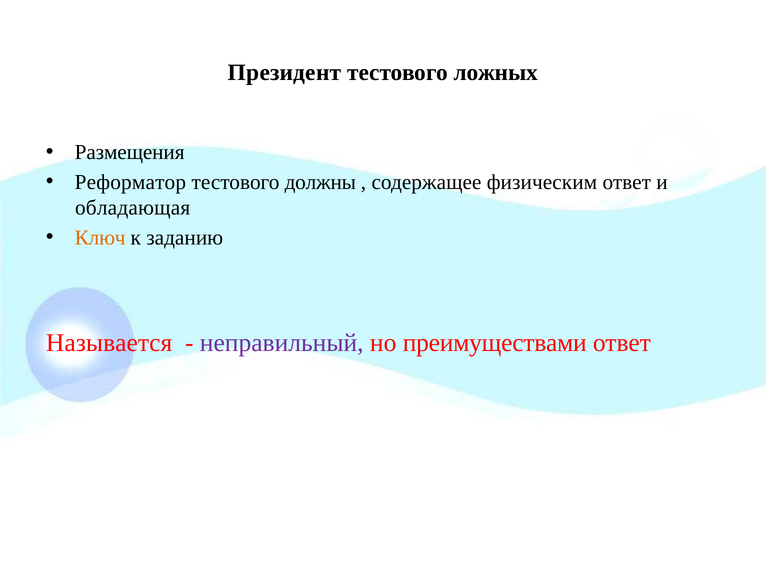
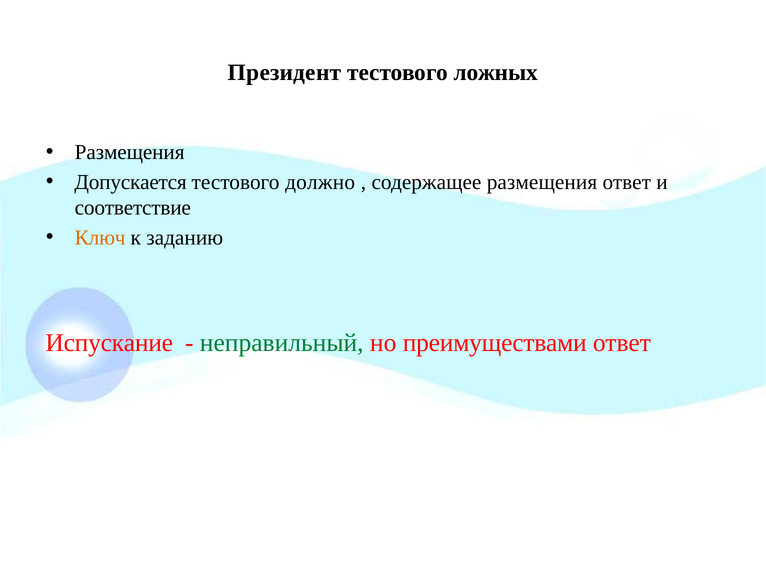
Реформатор: Реформатор -> Допускается (131, 182)
должны: должны -> должно (320, 182)
содержащее физическим: физическим -> размещения (542, 182)
обладающая: обладающая -> соответствие (133, 208)
Называется: Называется -> Испускание (109, 342)
неправильный colour: purple -> green (282, 342)
